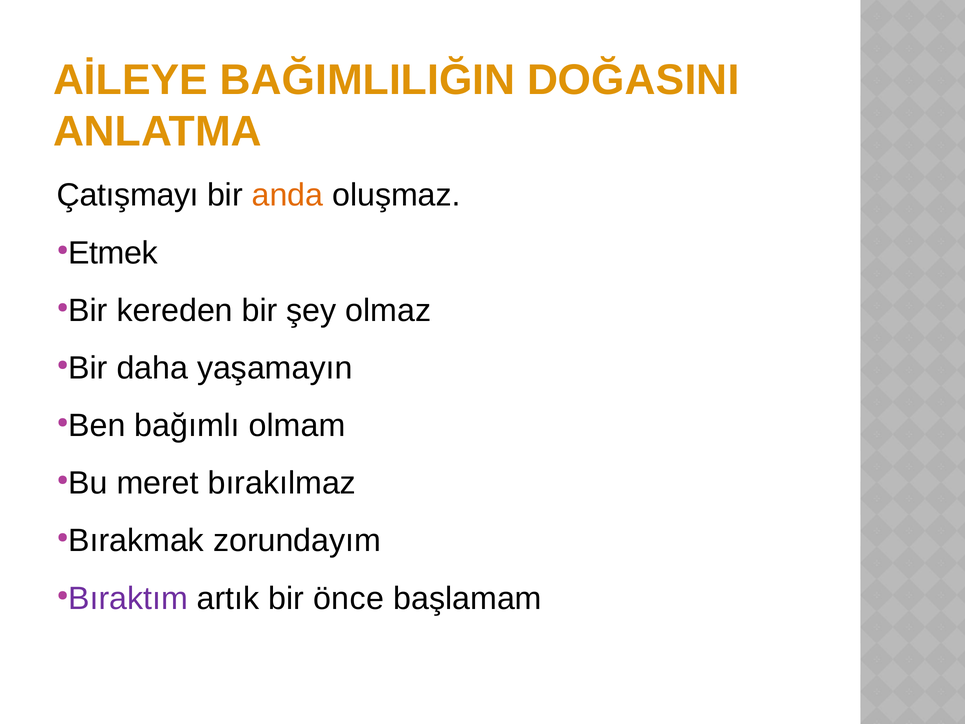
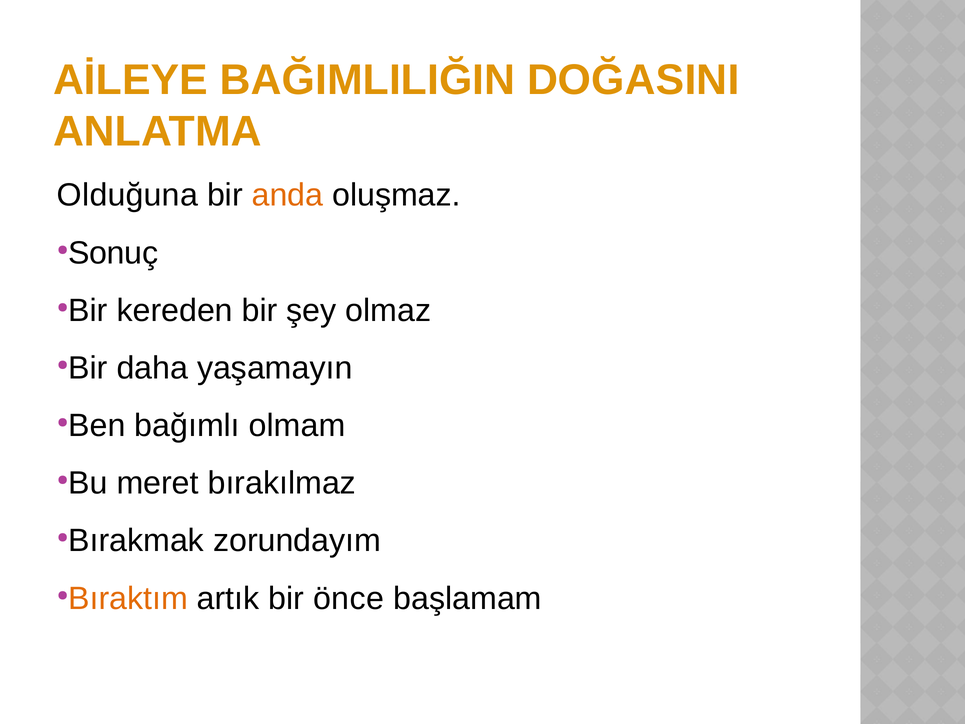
Çatışmayı: Çatışmayı -> Olduğuna (127, 195)
Etmek: Etmek -> Sonuç (113, 253)
Bıraktım colour: purple -> orange (128, 598)
